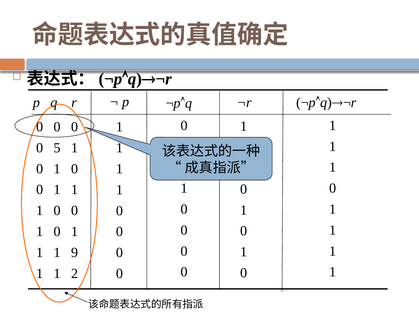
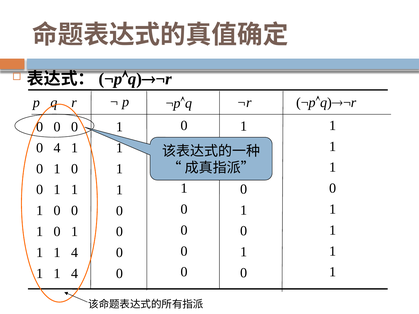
0 5: 5 -> 4 (57, 148)
9: 9 -> 4 (75, 253)
2: 2 -> 4 (75, 274)
